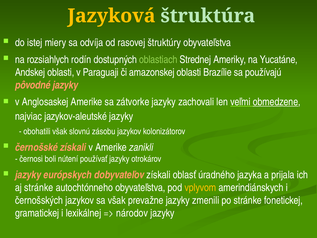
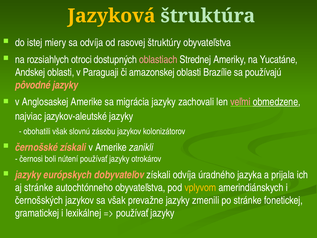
rodín: rodín -> otroci (81, 60)
oblastiach colour: light green -> pink (158, 60)
zátvorke: zátvorke -> migrácia (133, 102)
veľmi colour: white -> pink (240, 102)
získali oblasť: oblasť -> odvíja (184, 175)
národov: národov -> používať (132, 213)
